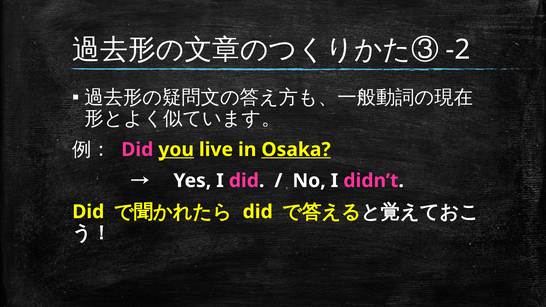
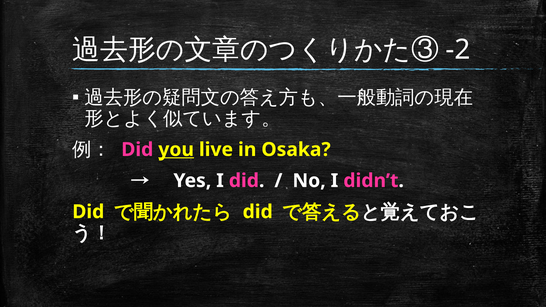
Osaka underline: present -> none (296, 150)
